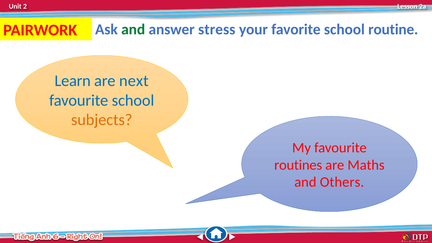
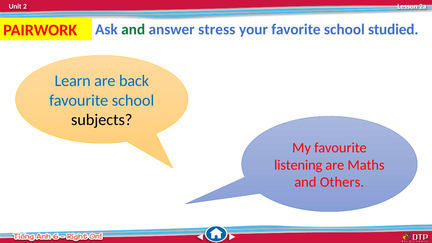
routine: routine -> studied (393, 29)
next: next -> back (134, 81)
subjects colour: orange -> black (102, 120)
routines: routines -> listening (298, 165)
